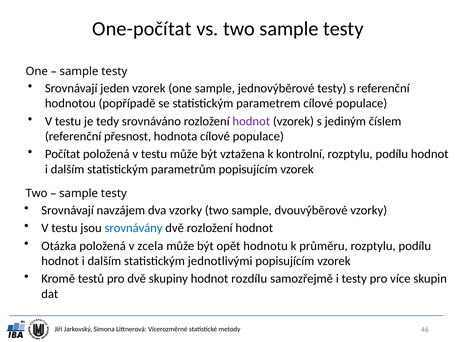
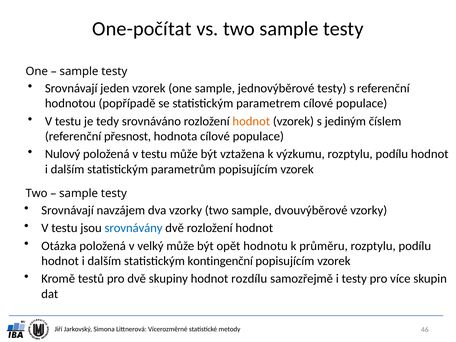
hodnot colour: purple -> orange (251, 121)
Počítat: Počítat -> Nulový (63, 154)
kontrolní: kontrolní -> výzkumu (301, 154)
zcela: zcela -> velký (150, 246)
jednotlivými: jednotlivými -> kontingenční (220, 261)
